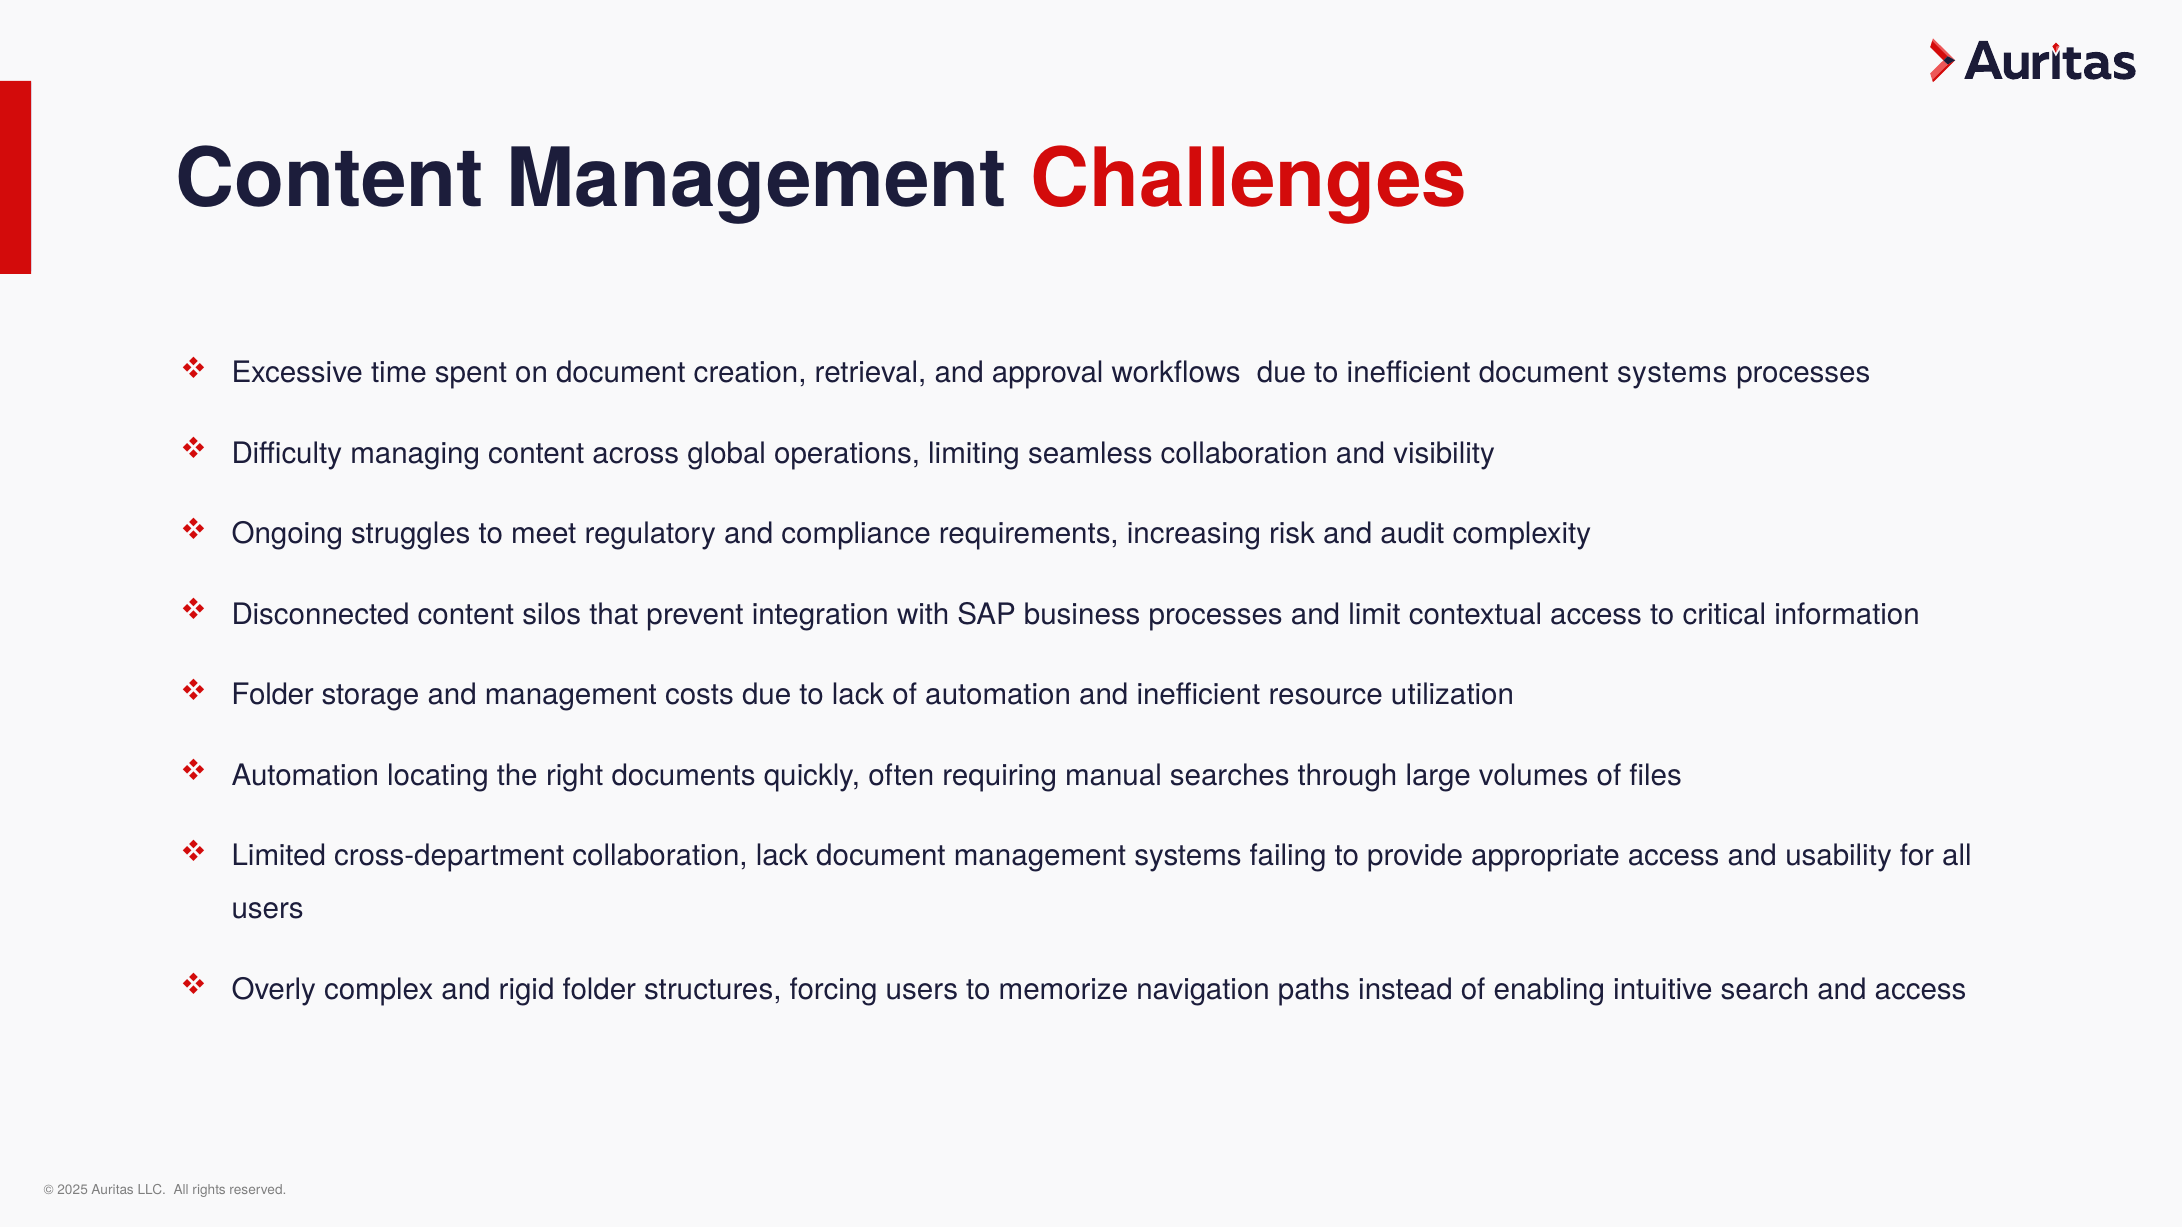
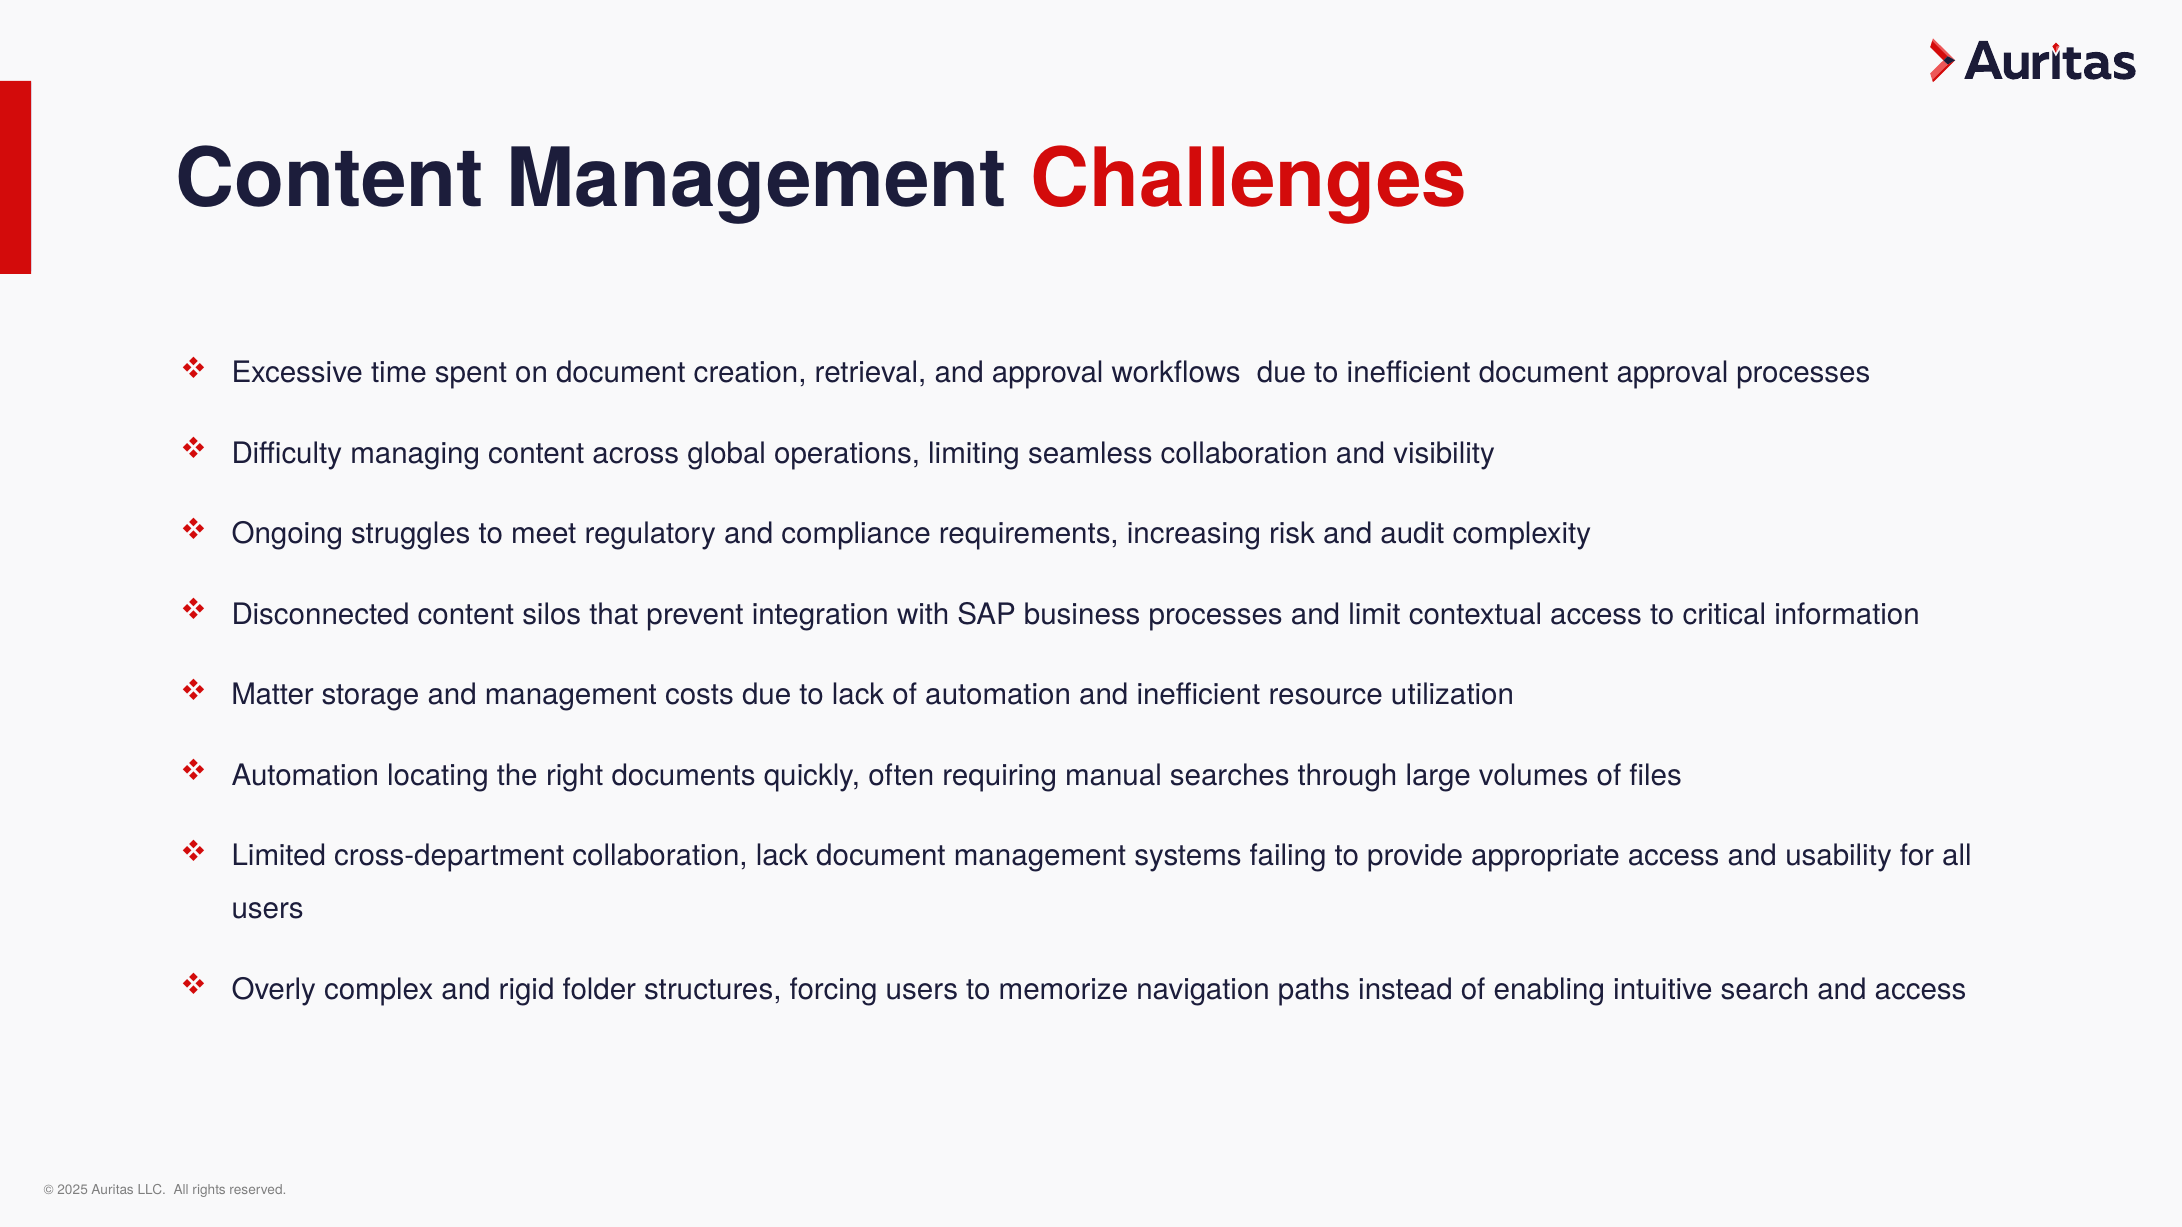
document systems: systems -> approval (1673, 373)
Folder: Folder -> Matter (273, 695)
